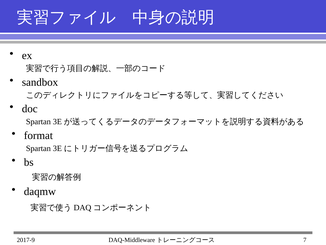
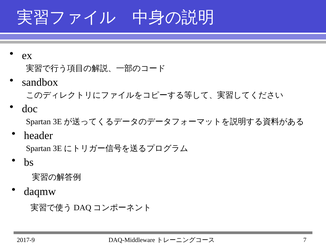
format: format -> header (38, 135)
